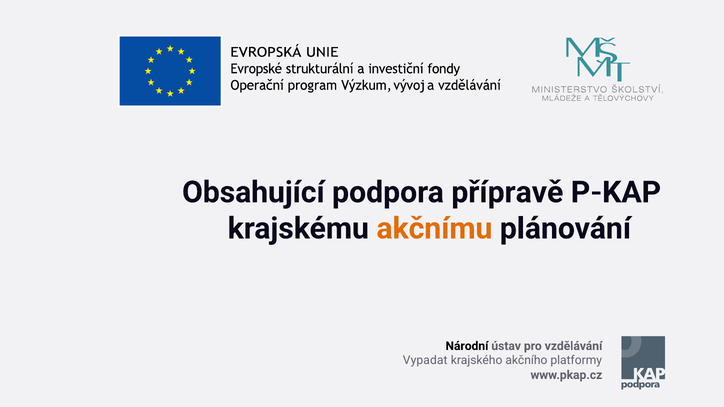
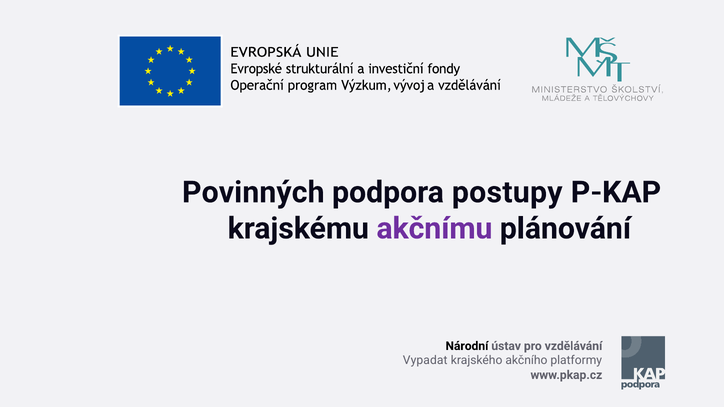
Obsahující: Obsahující -> Povinných (253, 192)
přípravě: přípravě -> postupy (507, 192)
akčnímu colour: orange -> purple (434, 229)
